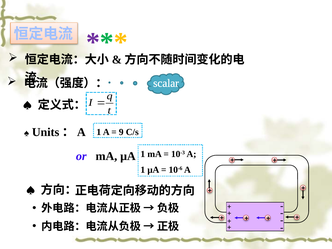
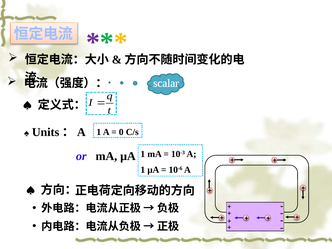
9: 9 -> 0 (121, 132)
